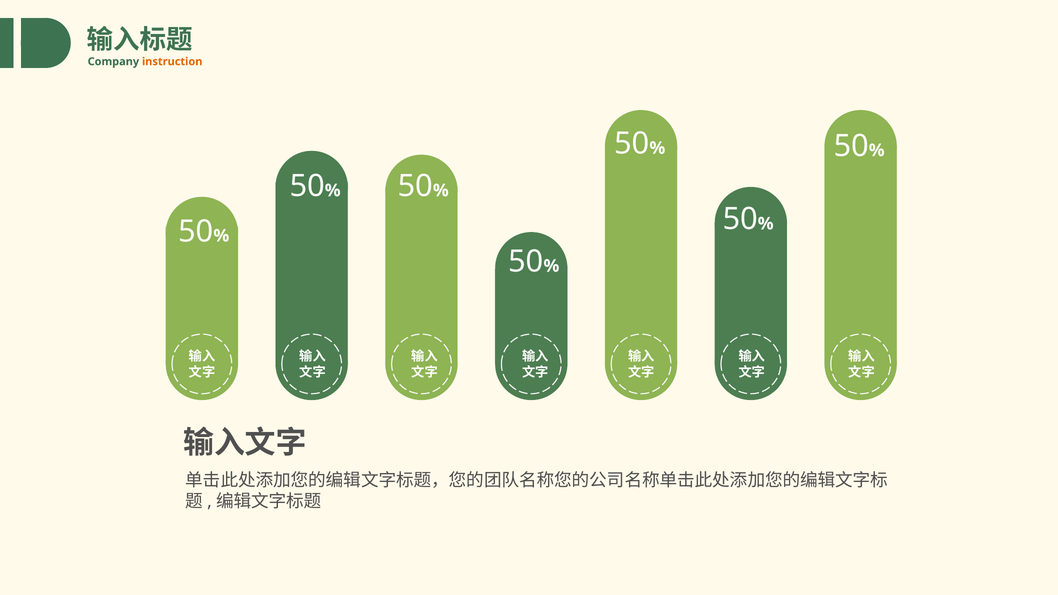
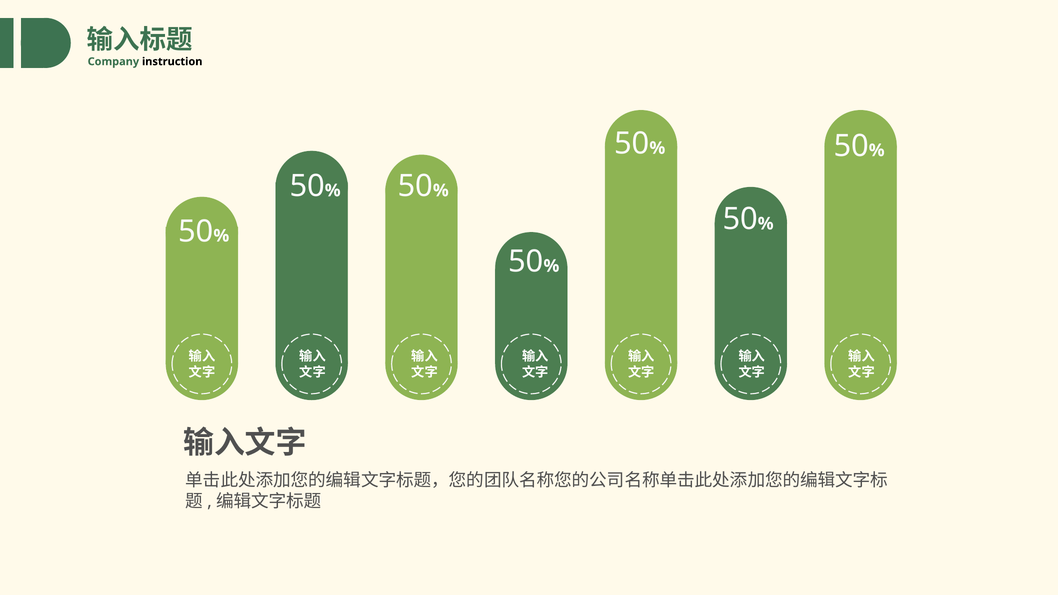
instruction colour: orange -> black (172, 62)
